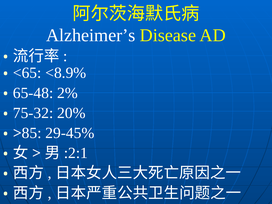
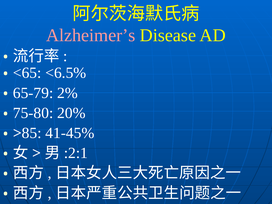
Alzheimer’s colour: white -> pink (91, 35)
<8.9%: <8.9% -> <6.5% (66, 73)
65-48: 65-48 -> 65-79 (33, 93)
75-32: 75-32 -> 75-80 (33, 113)
29-45%: 29-45% -> 41-45% (70, 133)
